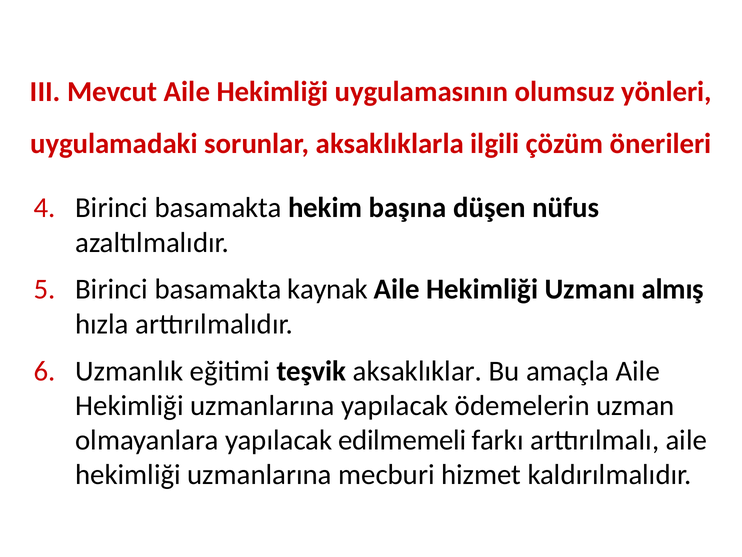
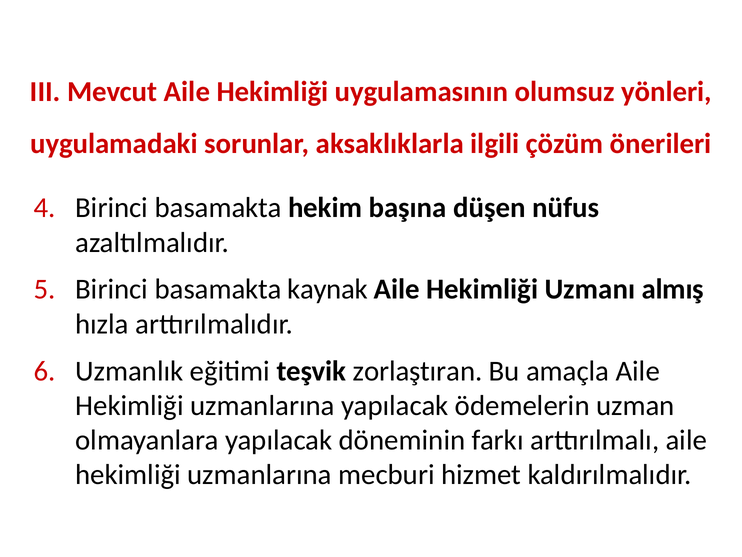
aksaklıklar: aksaklıklar -> zorlaştıran (418, 371)
edilmemeli: edilmemeli -> döneminin (402, 440)
